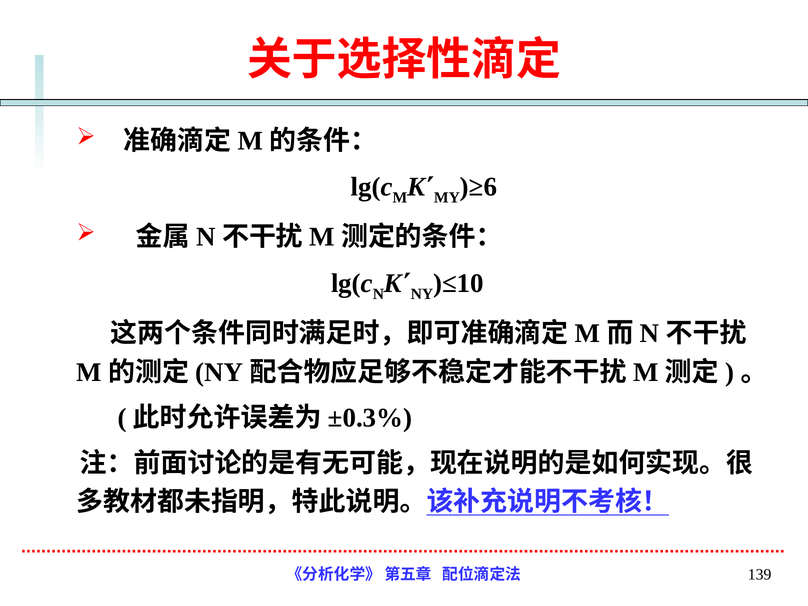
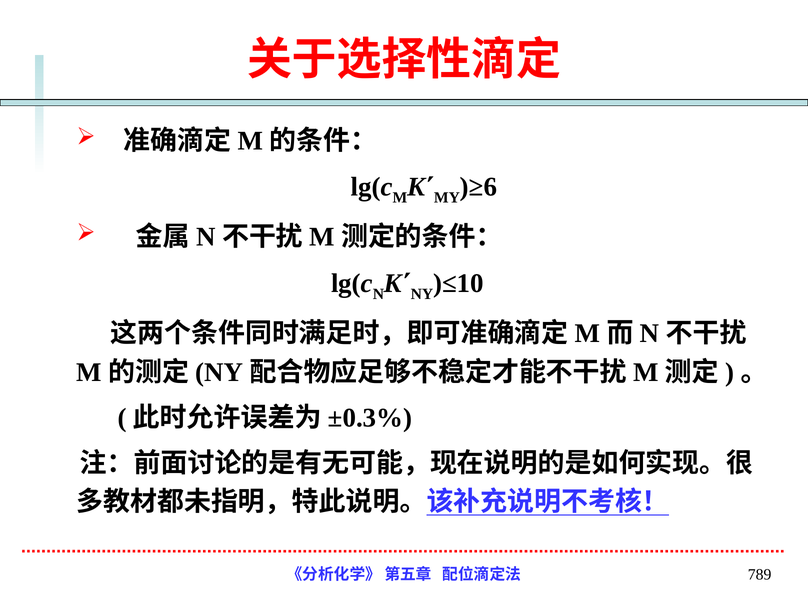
139: 139 -> 789 (760, 575)
